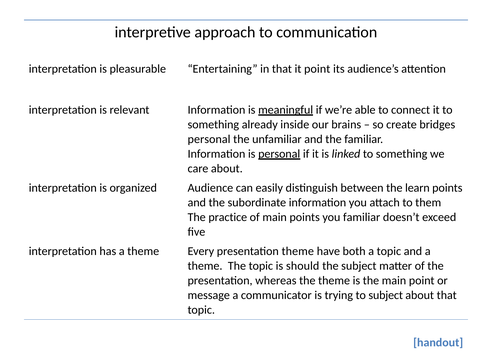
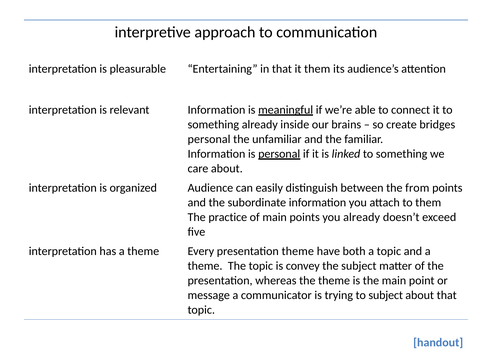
it point: point -> them (317, 69)
learn: learn -> from (417, 188)
you familiar: familiar -> already (362, 217)
should: should -> convey (303, 266)
